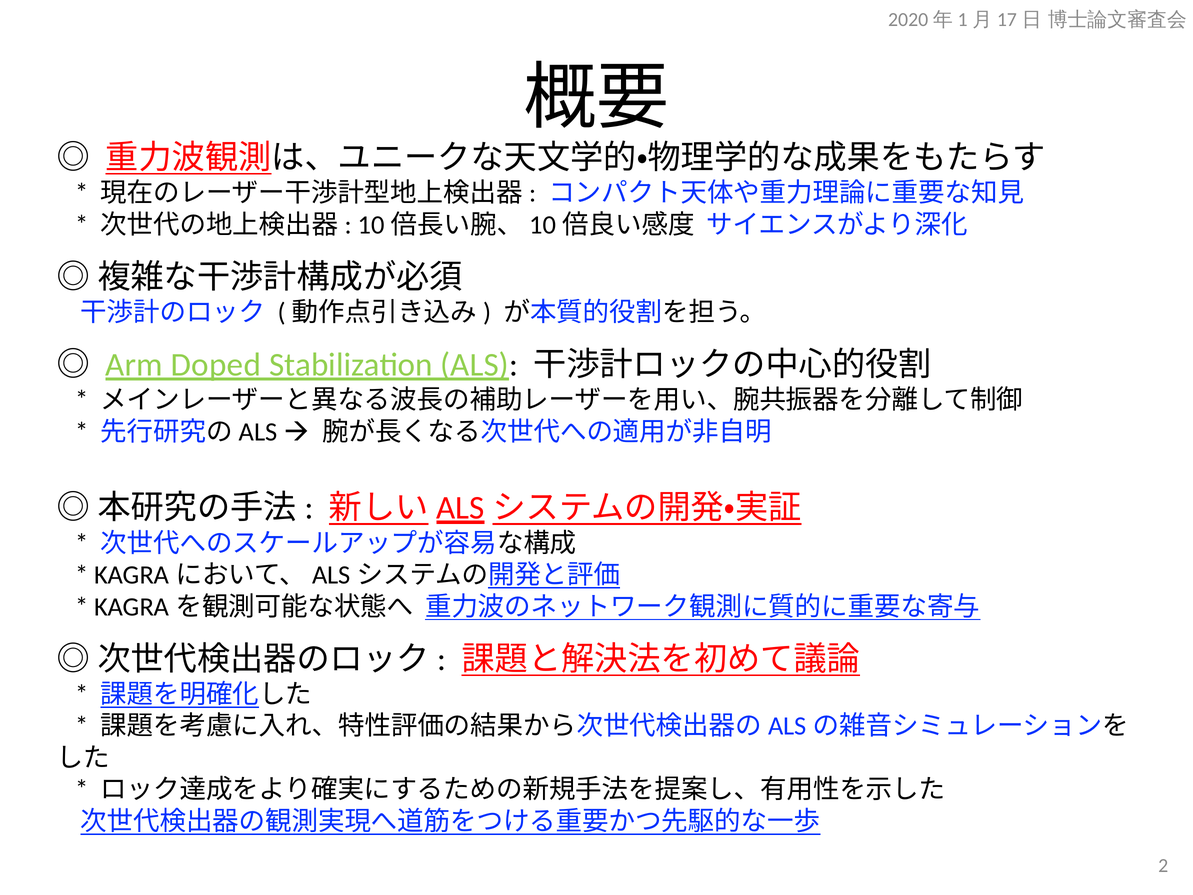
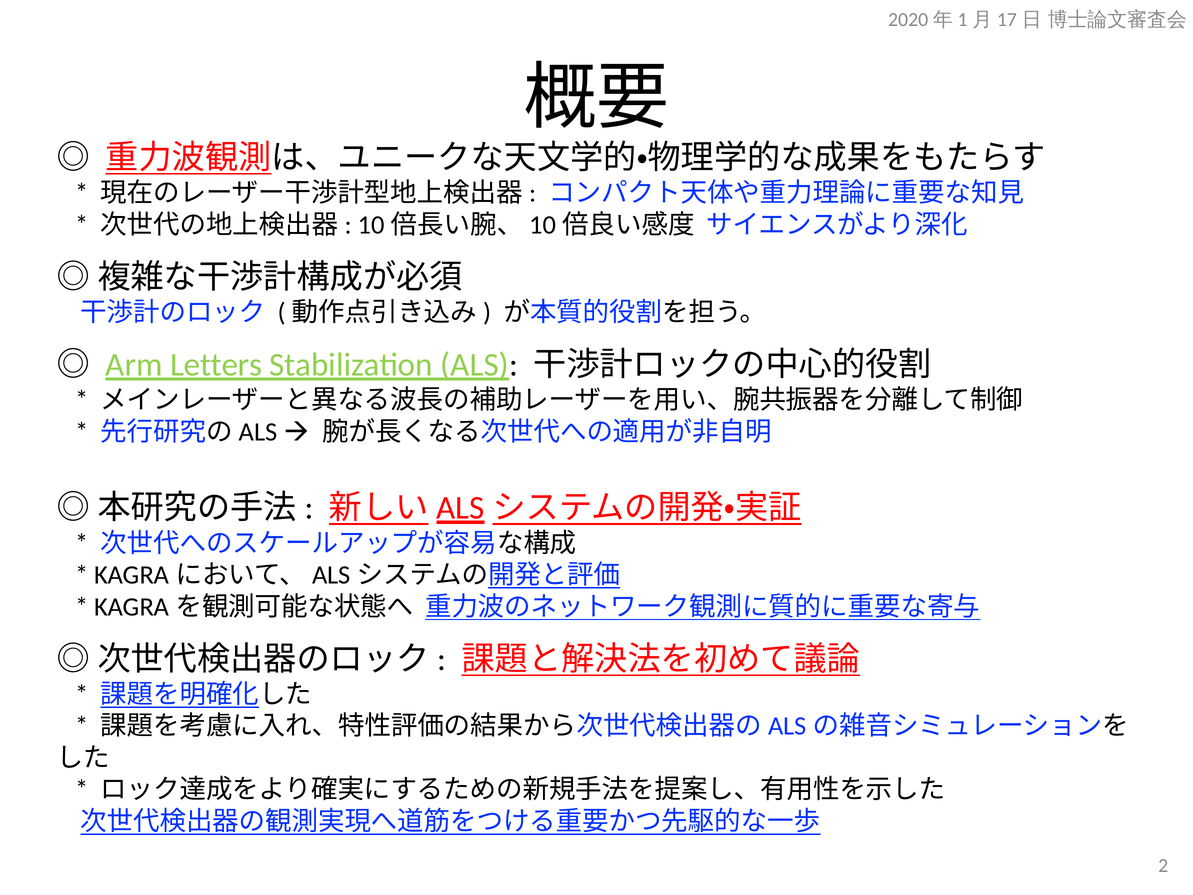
Doped: Doped -> Letters (216, 365)
